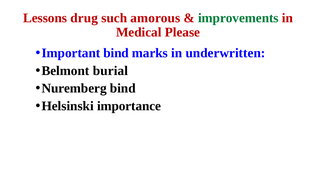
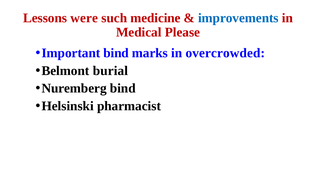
drug: drug -> were (84, 18)
amorous: amorous -> medicine (155, 18)
improvements colour: green -> blue (238, 18)
underwritten: underwritten -> overcrowded (225, 53)
importance: importance -> pharmacist (129, 106)
